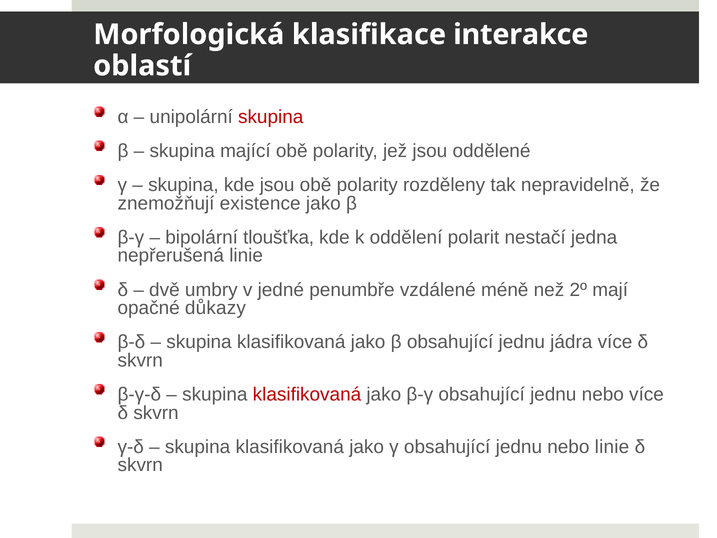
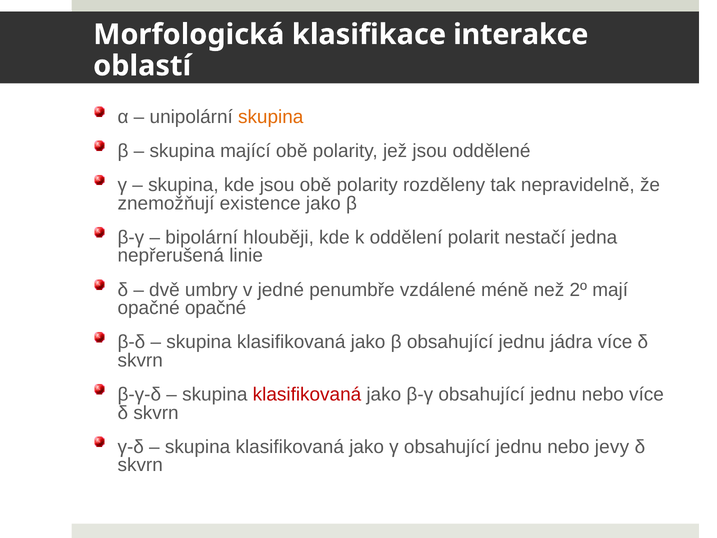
skupina colour: red -> orange (271, 117)
tloušťka: tloušťka -> hlouběji (279, 237)
opačné důkazy: důkazy -> opačné (216, 308)
nebo linie: linie -> jevy (612, 447)
